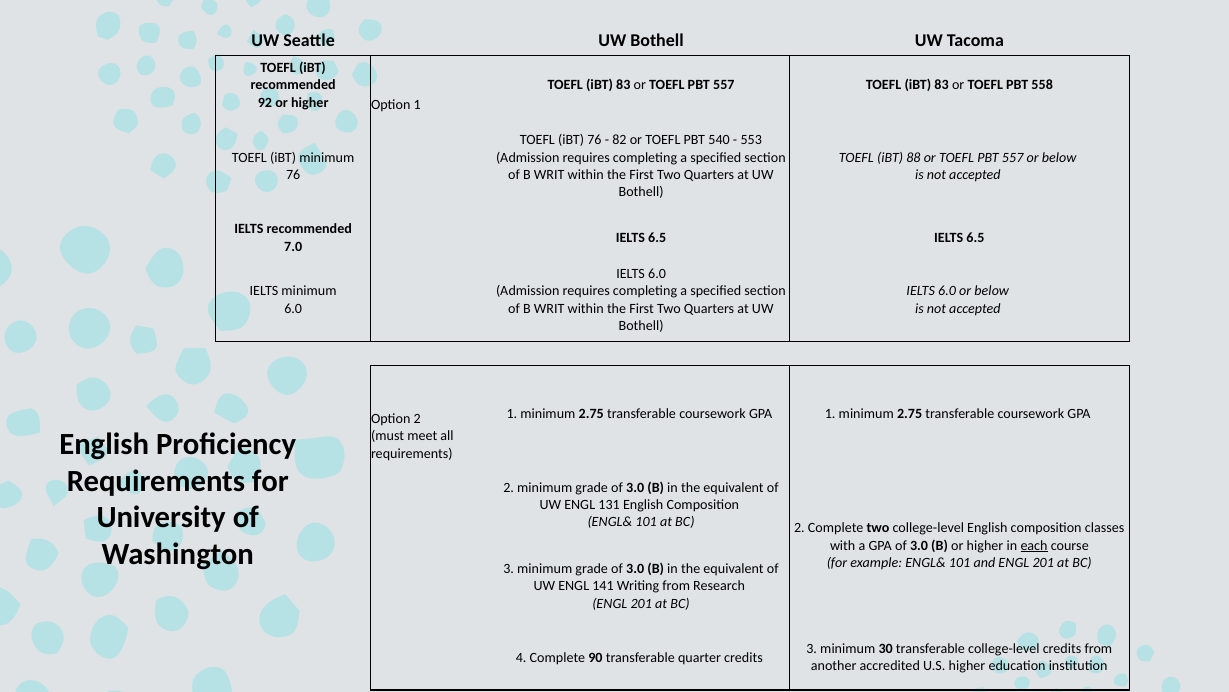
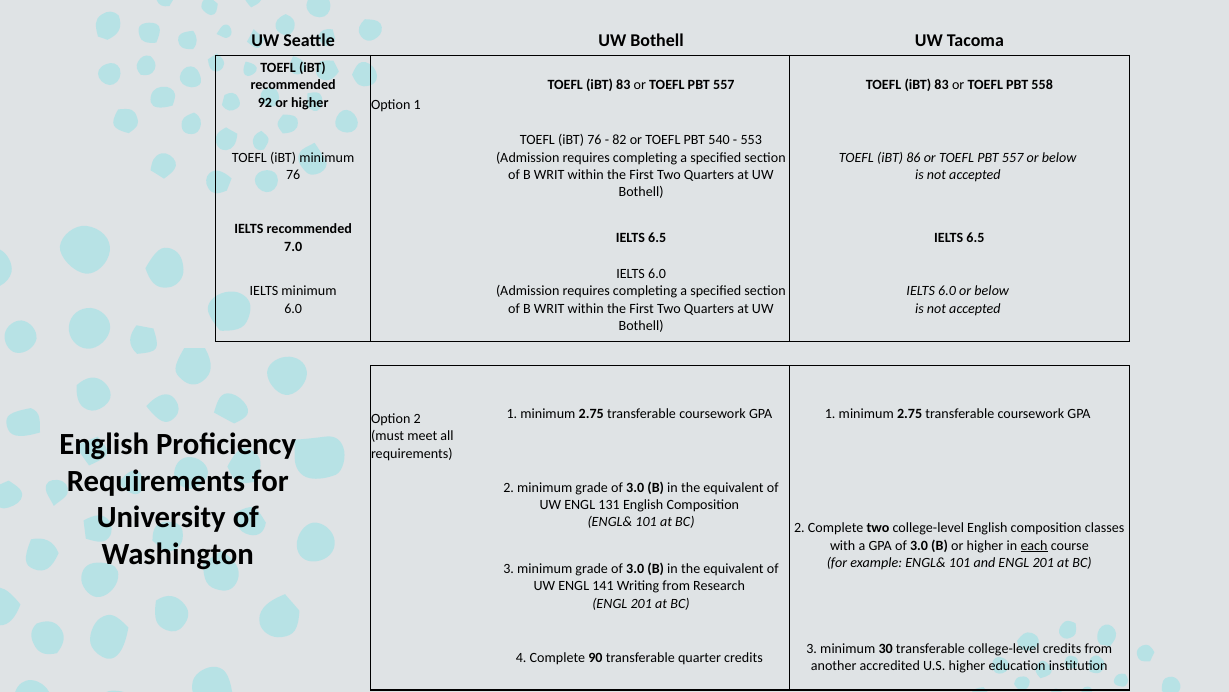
88: 88 -> 86 (913, 157)
